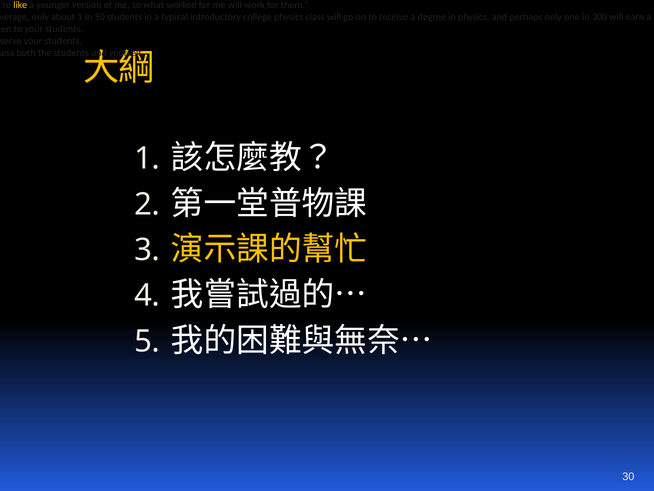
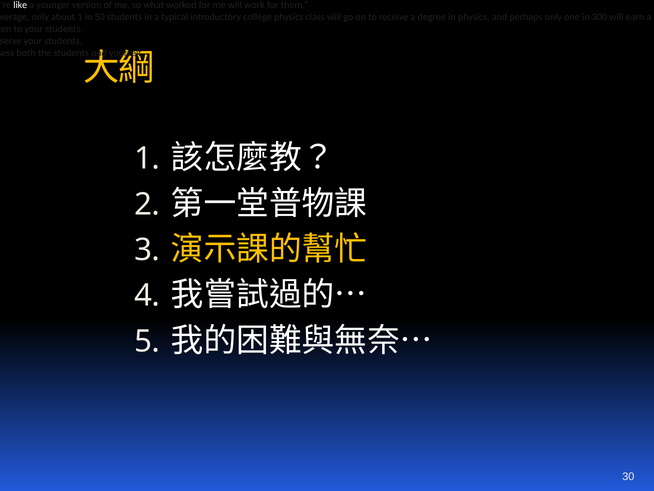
like colour: yellow -> white (20, 5)
